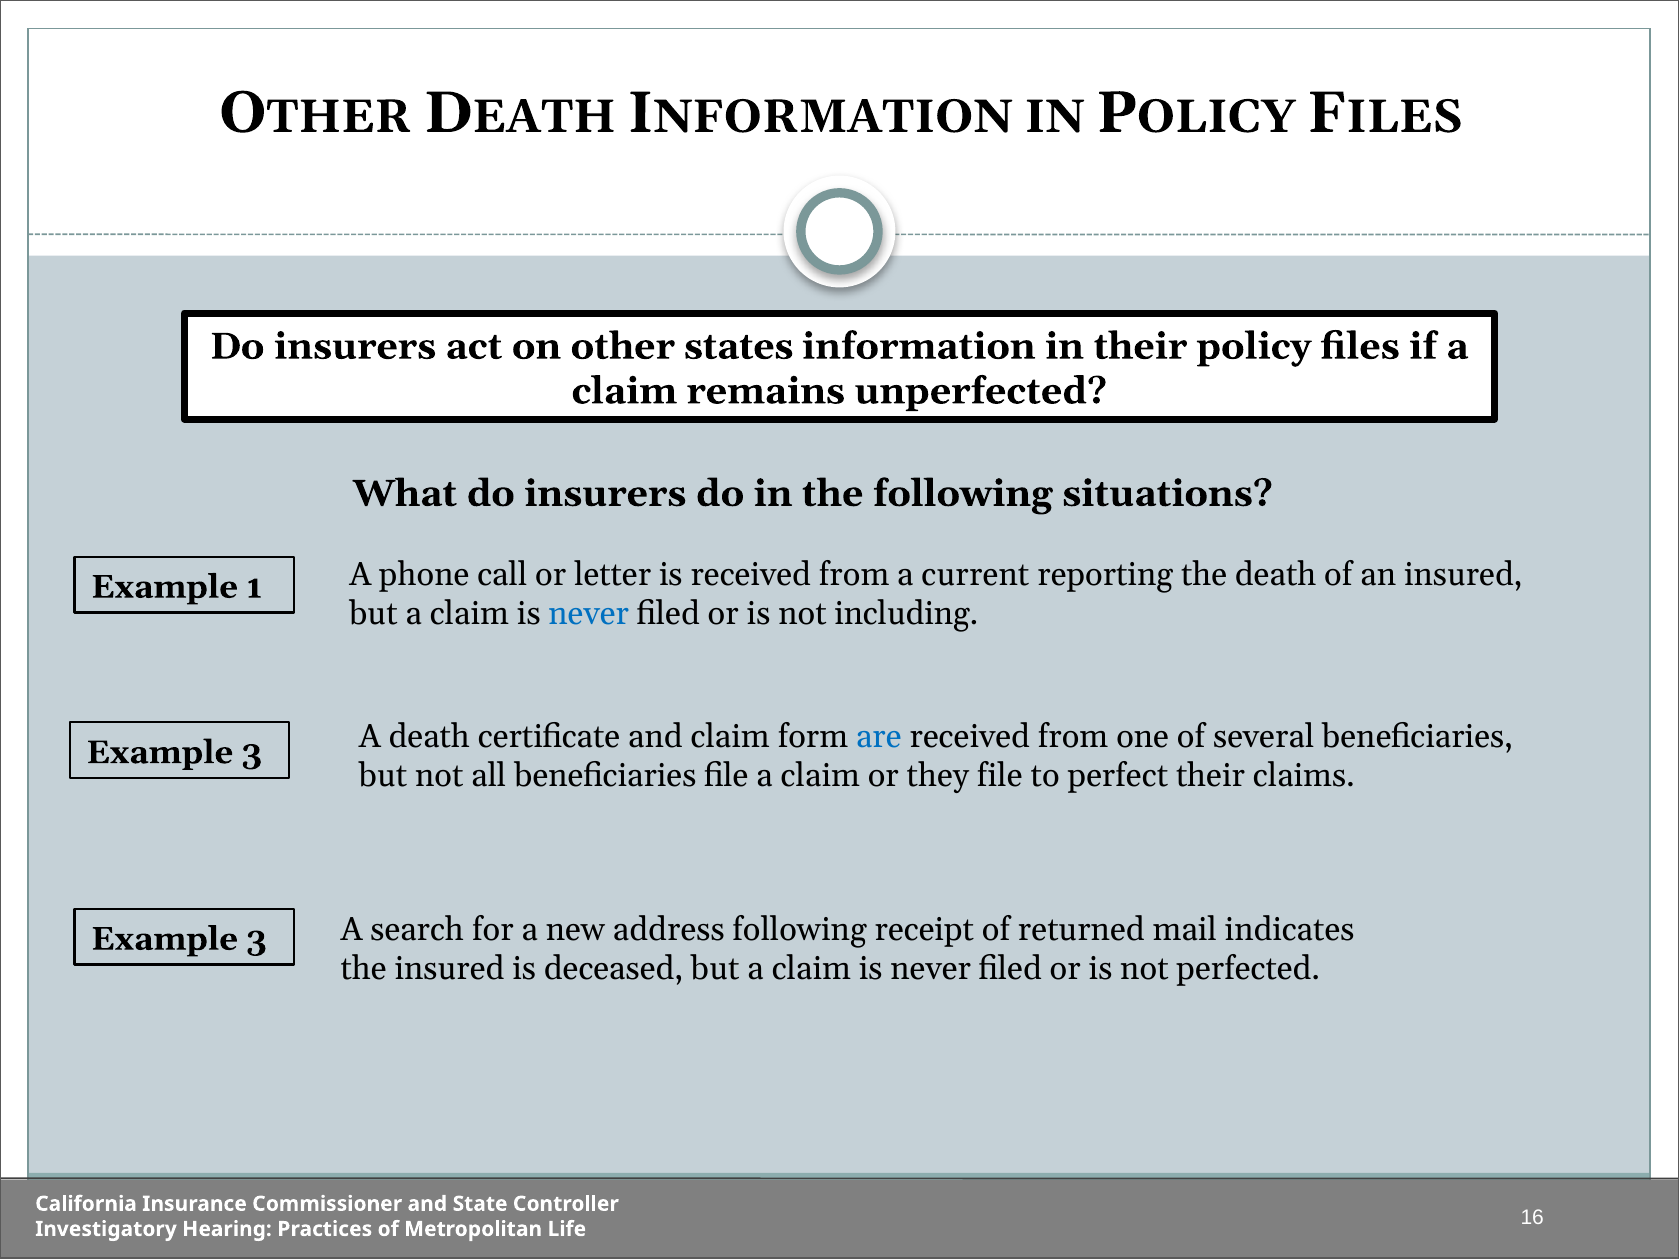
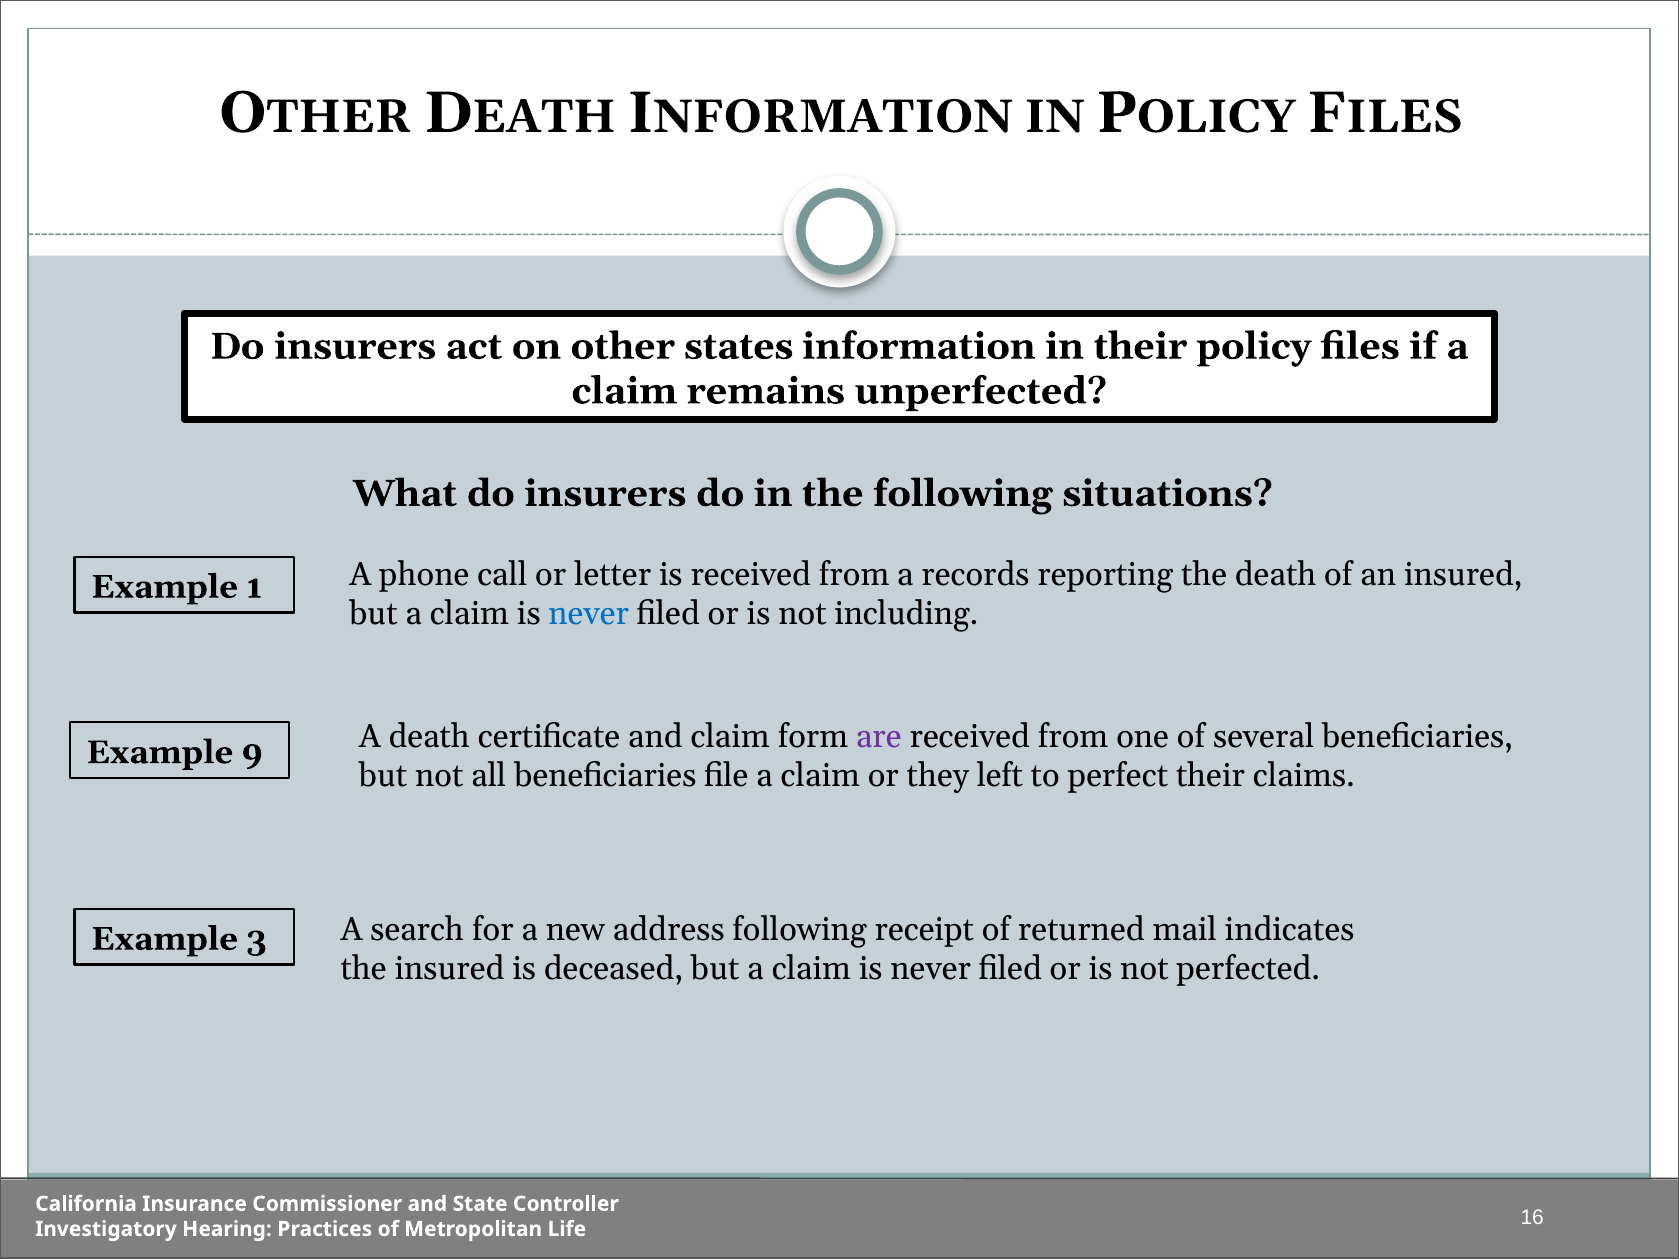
current: current -> records (975, 575)
are colour: blue -> purple (879, 737)
3: 3 -> 9 (252, 753)
they file: file -> left (1000, 776)
